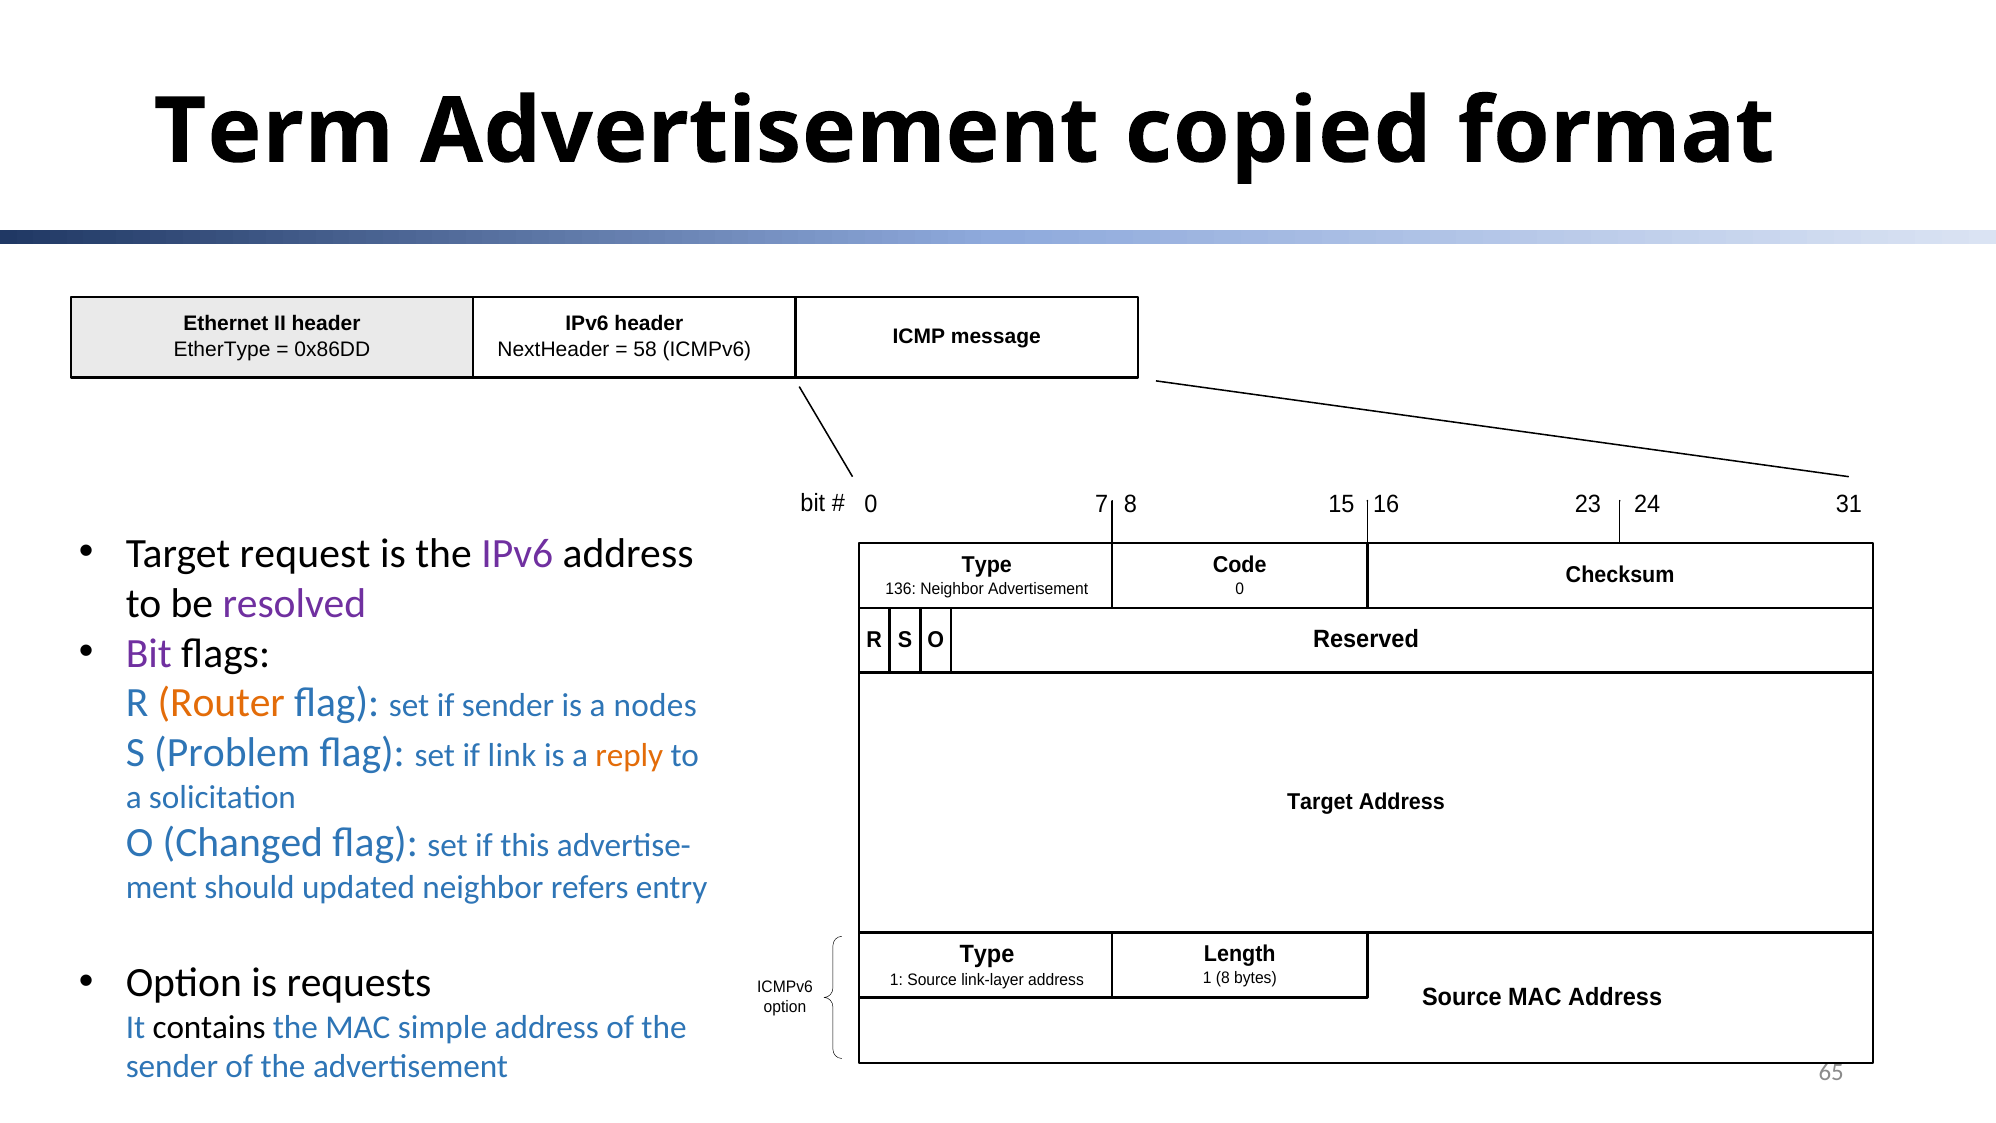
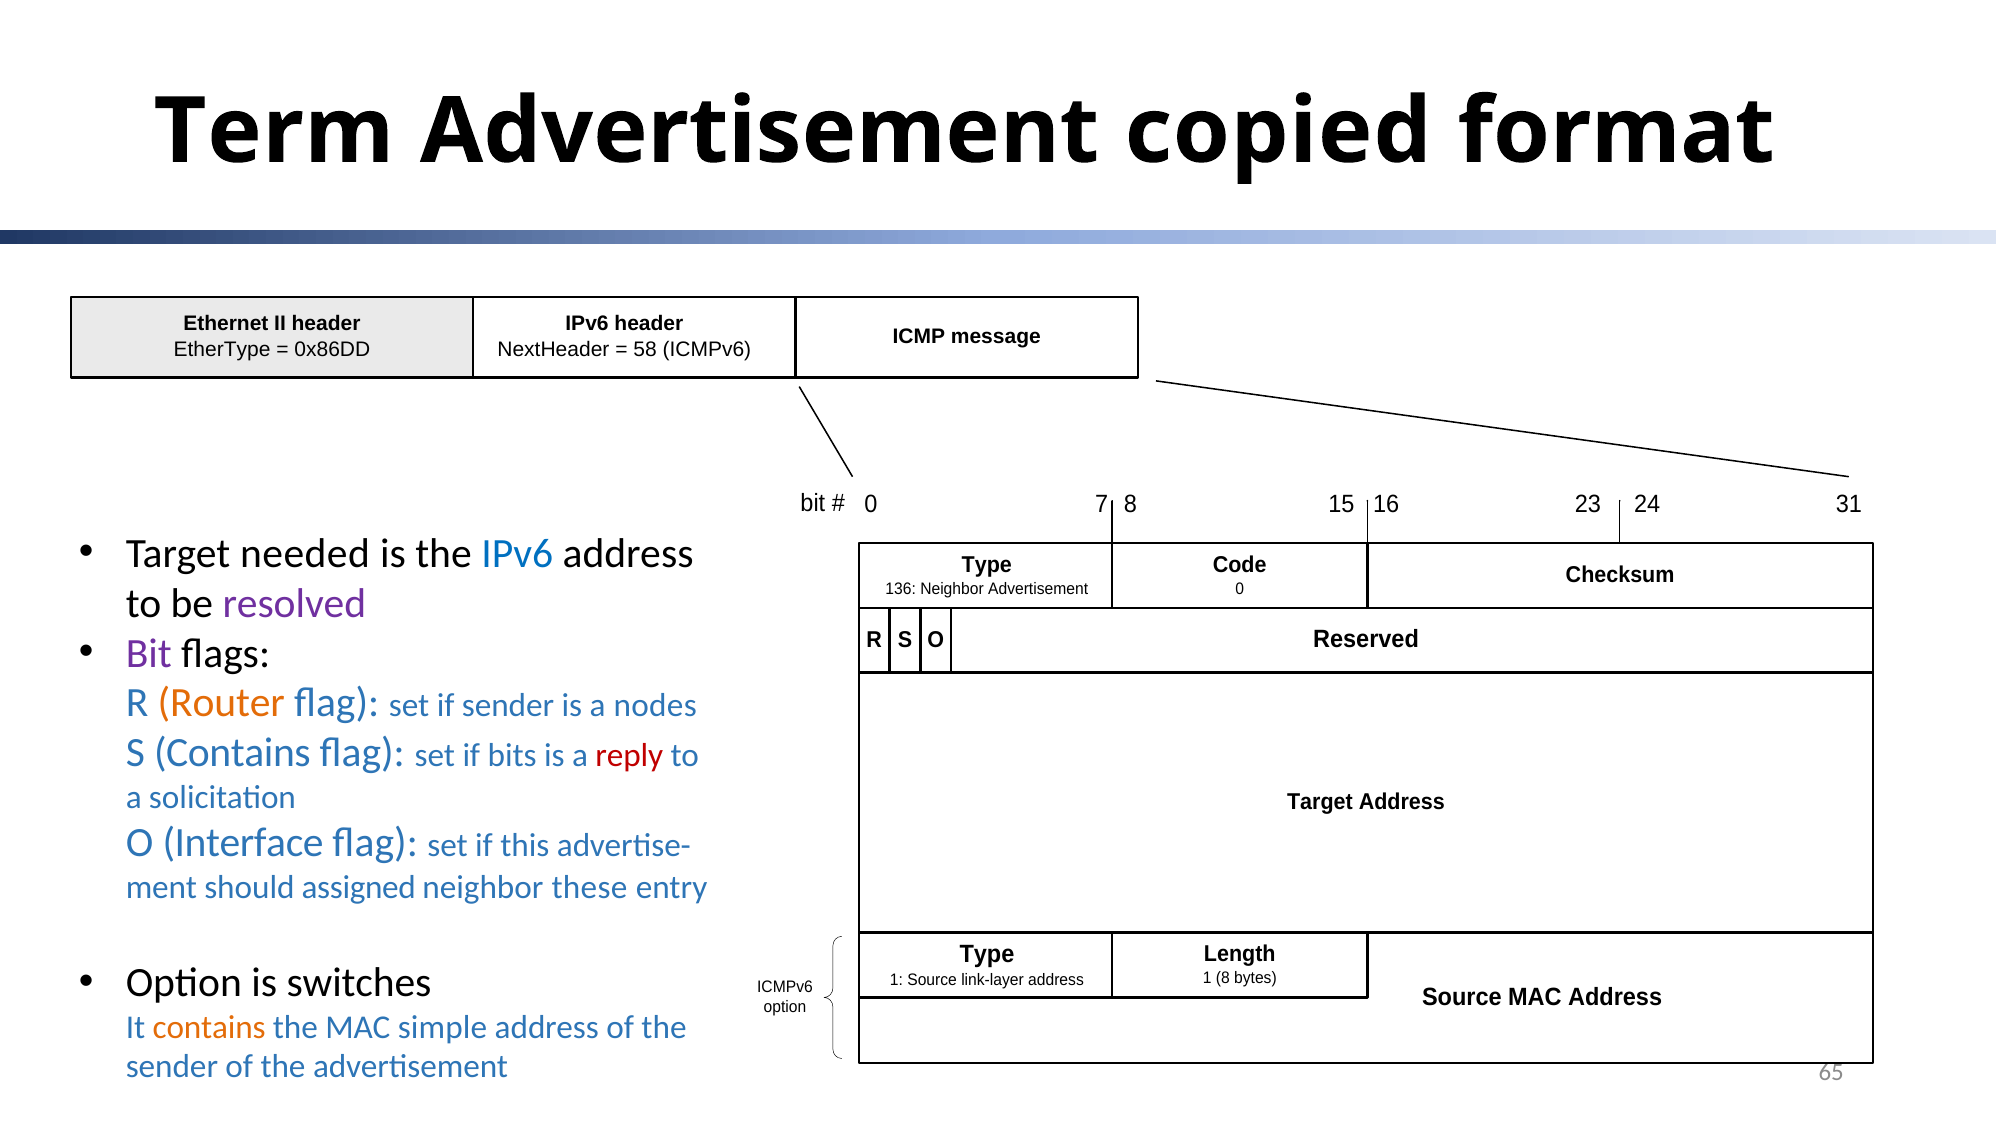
request: request -> needed (305, 553)
IPv6 colour: purple -> blue (517, 553)
S Problem: Problem -> Contains (232, 753)
link: link -> bits (512, 756)
reply colour: orange -> red (629, 756)
Changed: Changed -> Interface (243, 843)
updated: updated -> assigned (359, 887)
refers: refers -> these (589, 887)
requests: requests -> switches (359, 983)
contains colour: black -> orange (209, 1027)
